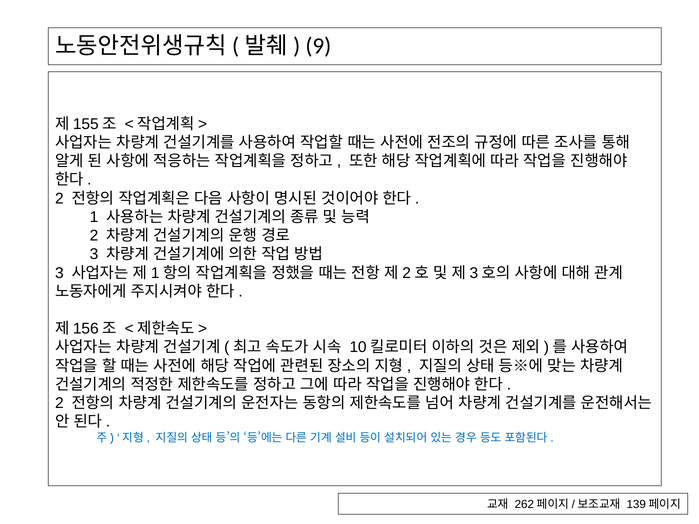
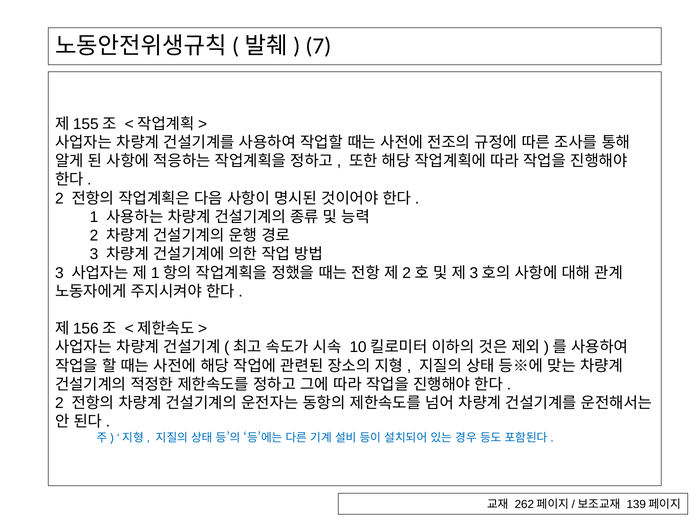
9: 9 -> 7 (318, 46)
